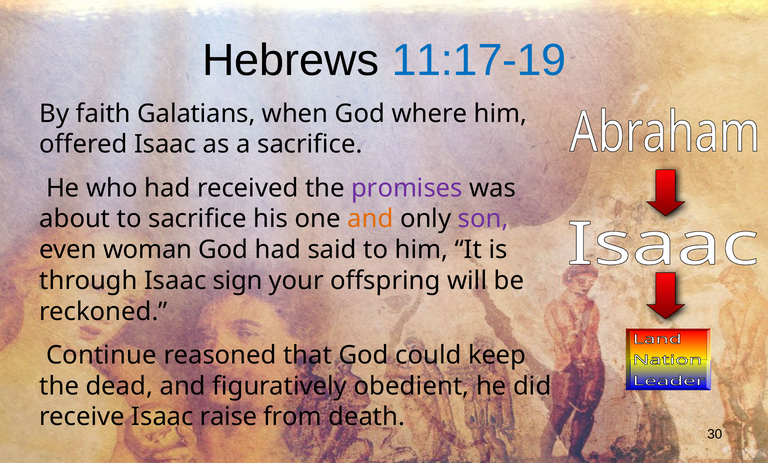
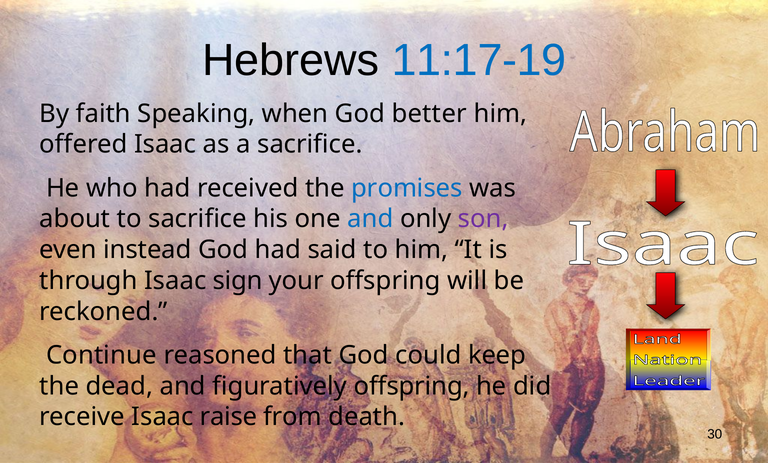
Galatians: Galatians -> Speaking (196, 113)
where: where -> better (429, 113)
promises colour: purple -> blue (407, 188)
and colour: orange -> blue (370, 219)
woman: woman -> instead (147, 250)
figuratively obedient: obedient -> offspring (412, 386)
